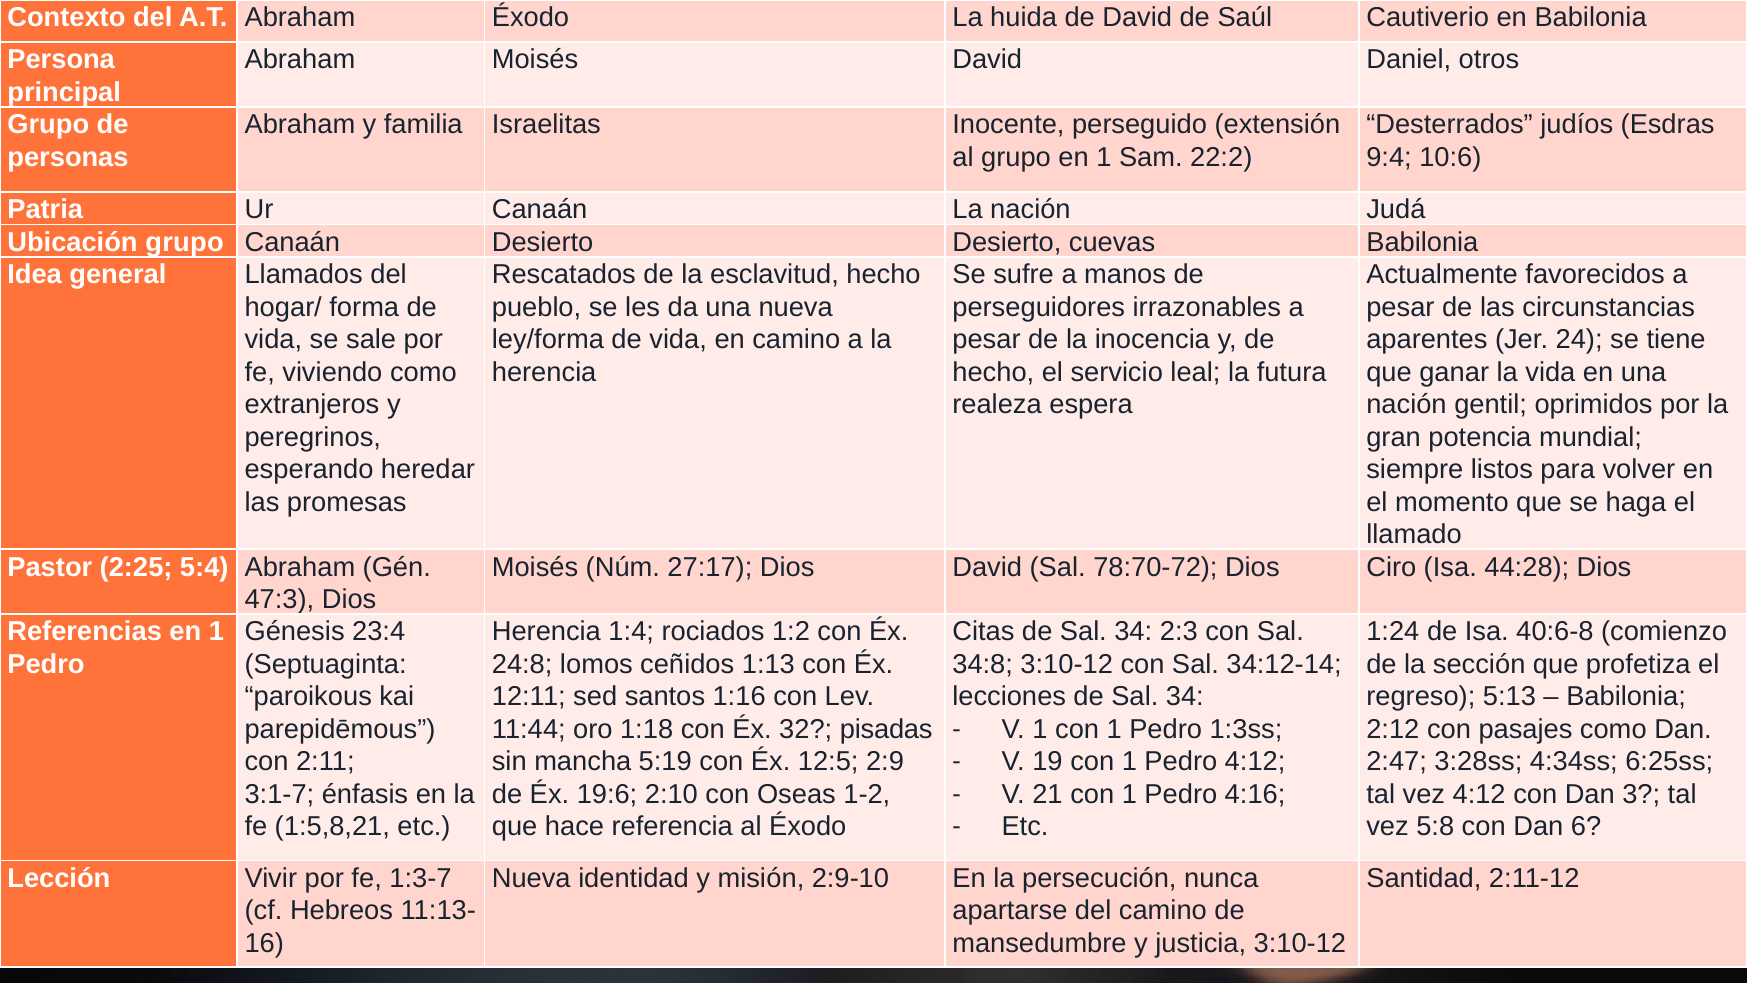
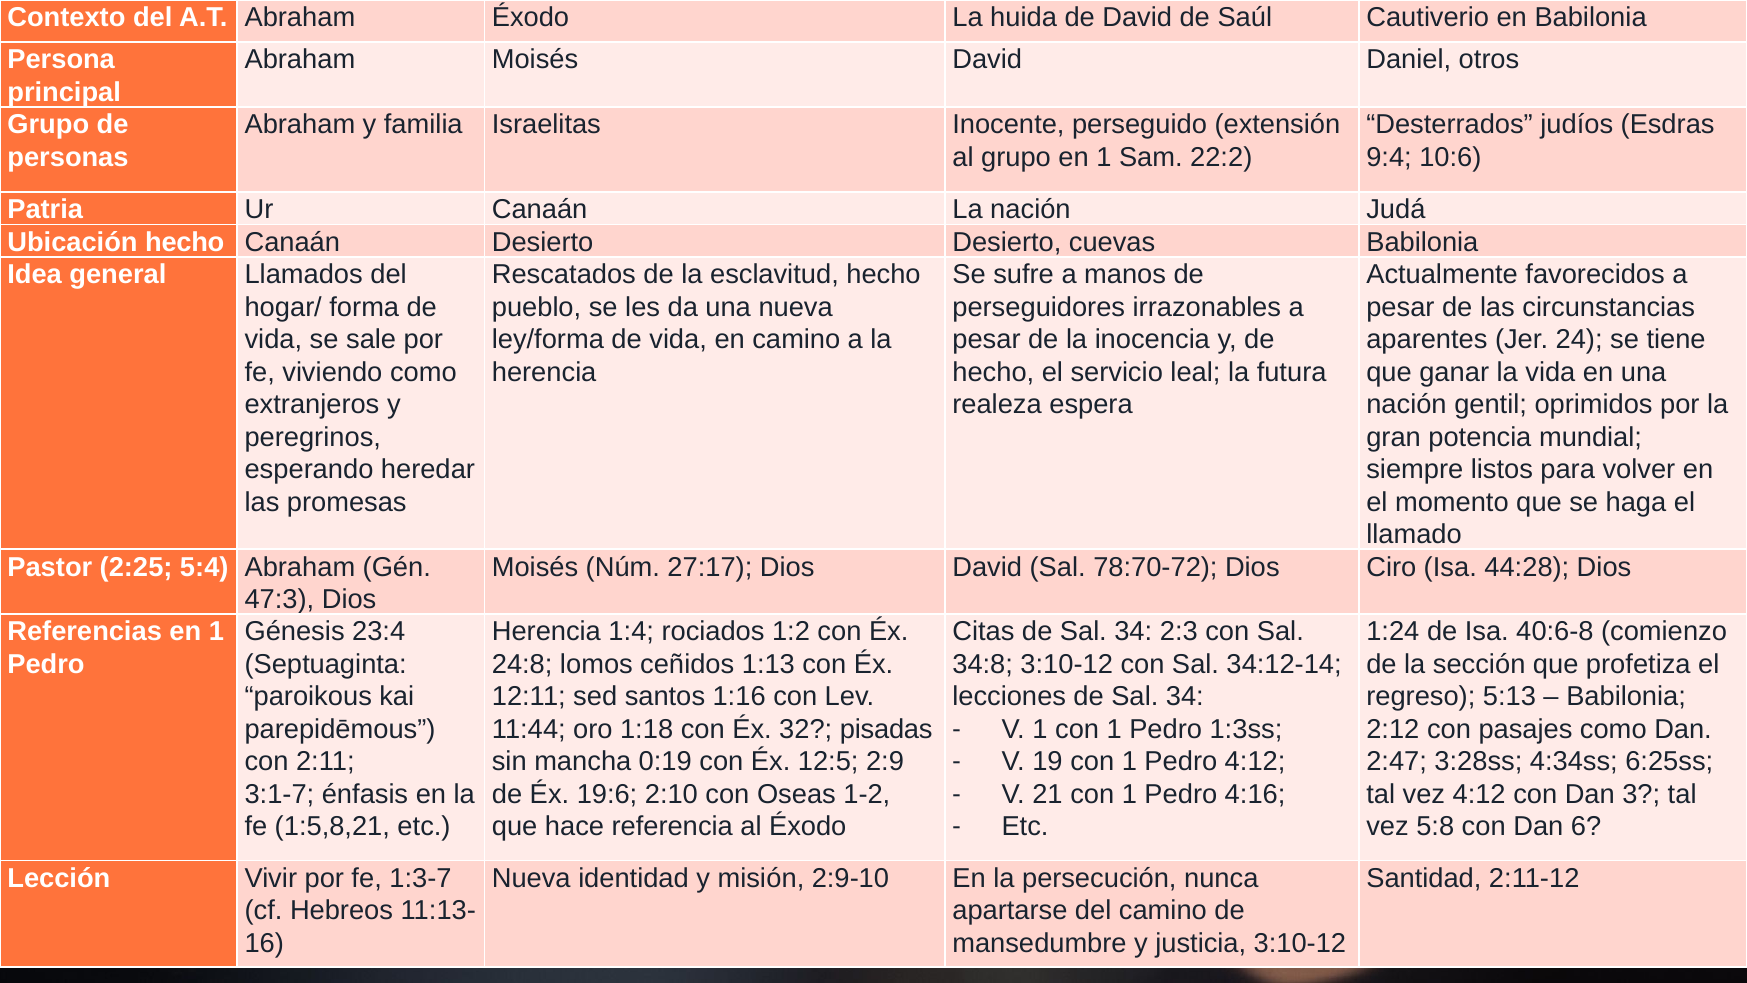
Ubicación grupo: grupo -> hecho (185, 242)
5:19: 5:19 -> 0:19 (665, 762)
